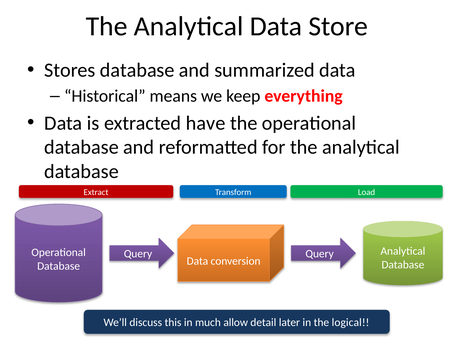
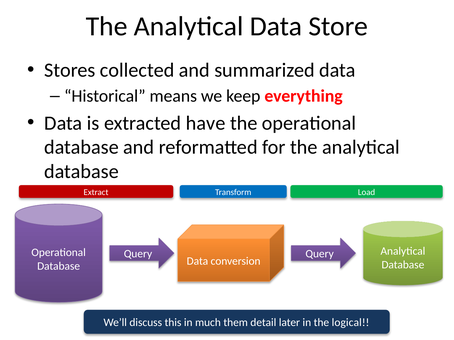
Stores database: database -> collected (137, 70)
allow: allow -> them (236, 323)
